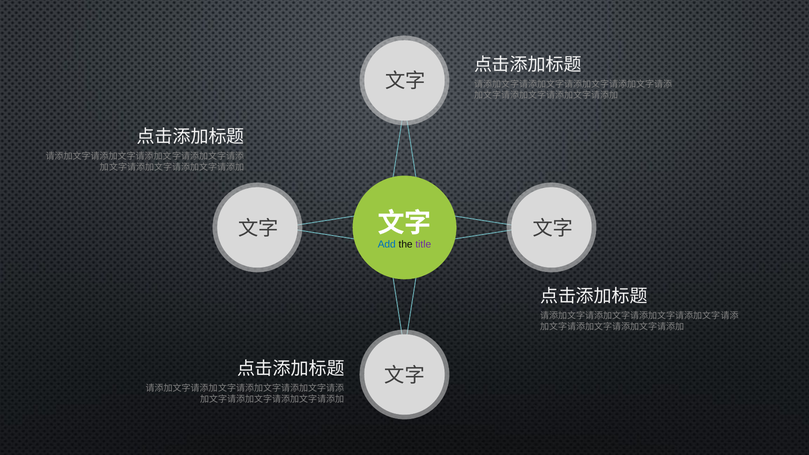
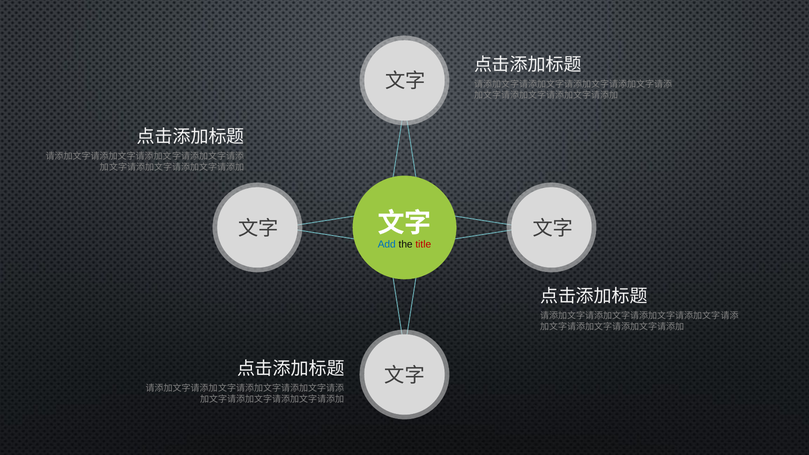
title colour: purple -> red (423, 244)
